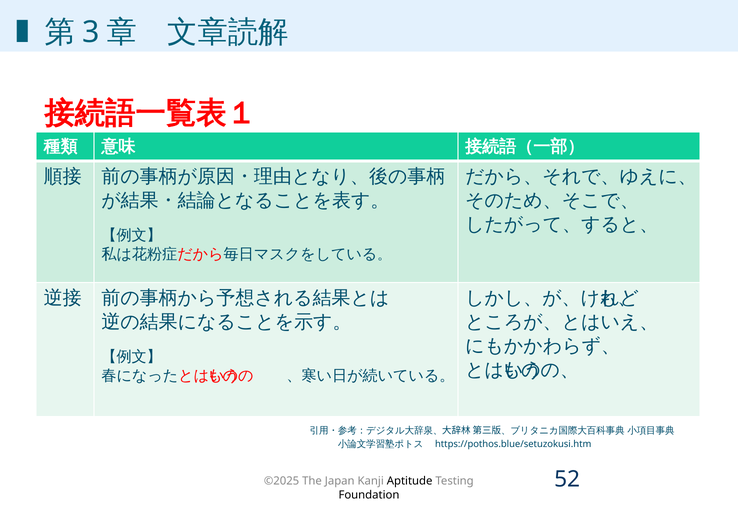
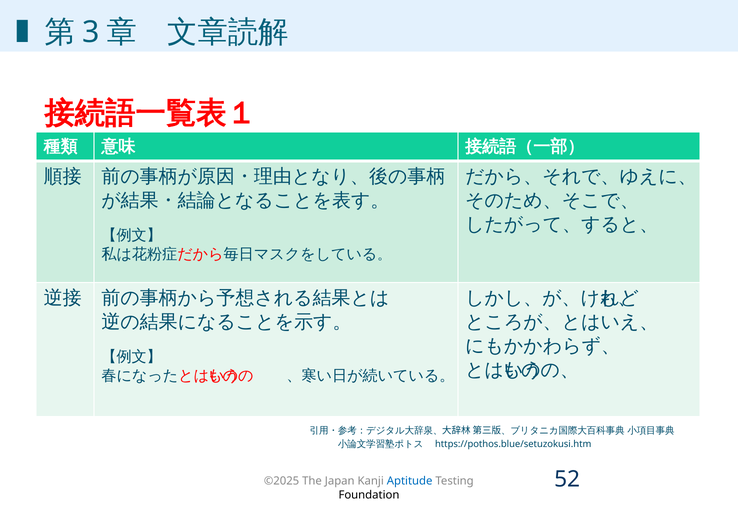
Aptitude colour: black -> blue (410, 481)
